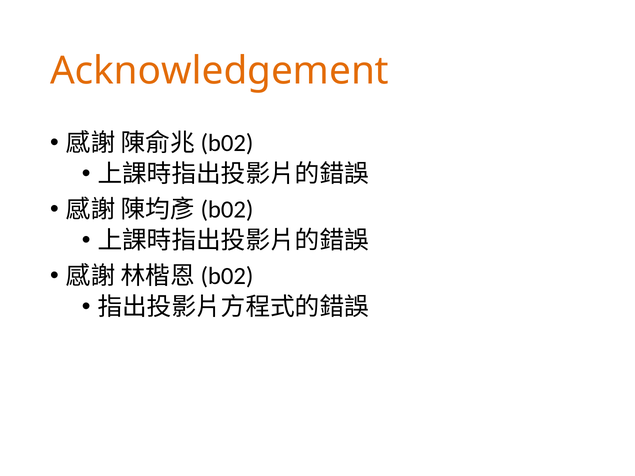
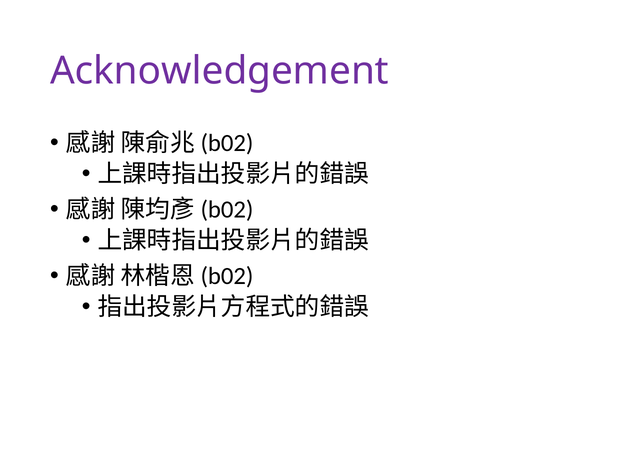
Acknowledgement colour: orange -> purple (219, 71)
